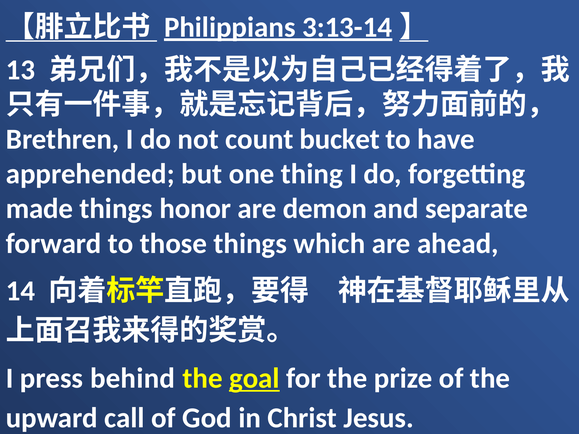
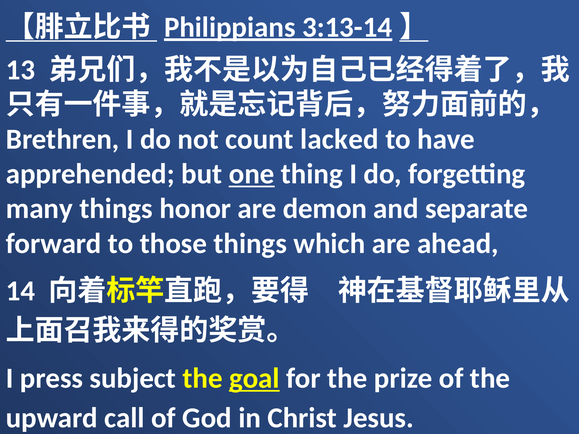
bucket: bucket -> lacked (339, 139)
one underline: none -> present (252, 174)
made: made -> many (39, 209)
behind: behind -> subject (133, 379)
